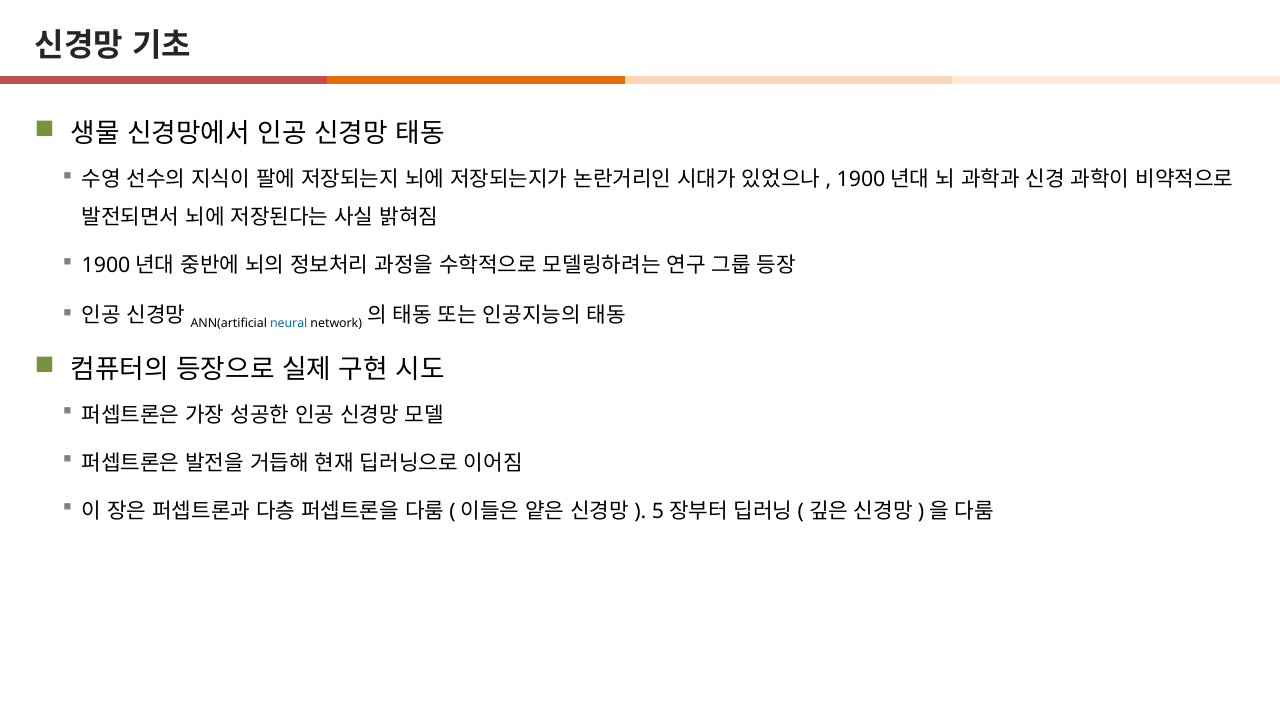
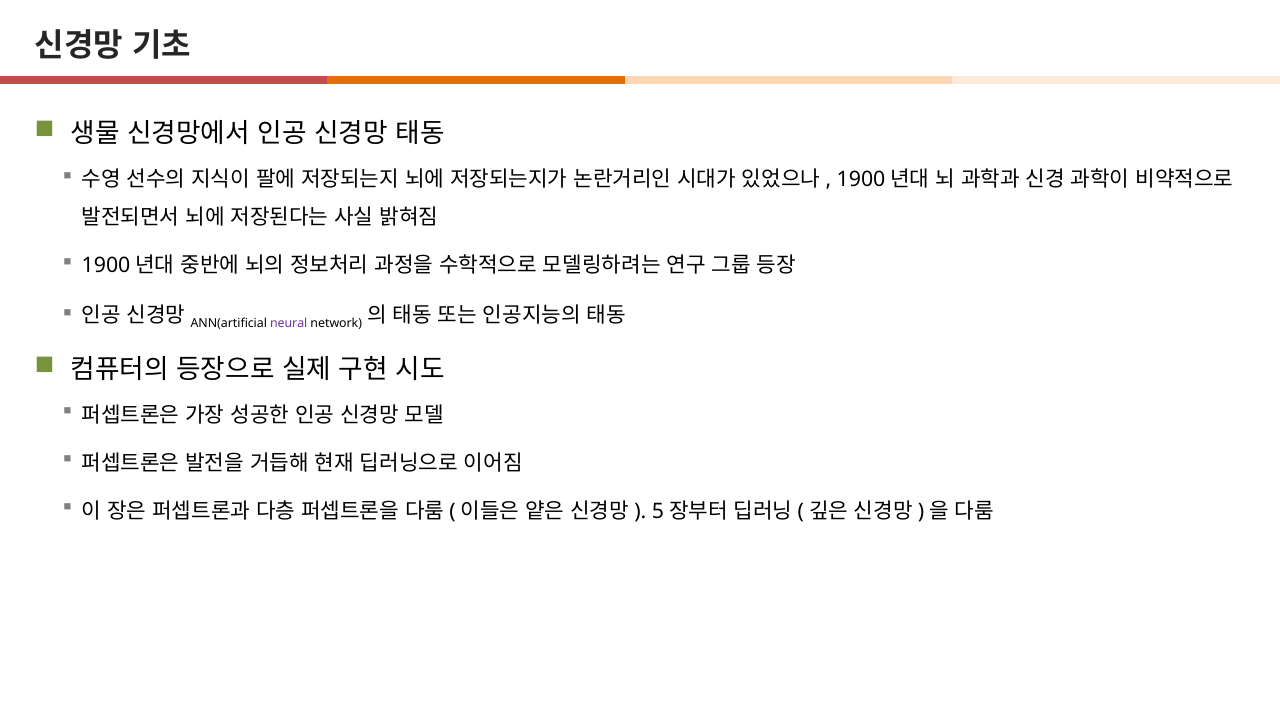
neural colour: blue -> purple (289, 324)
